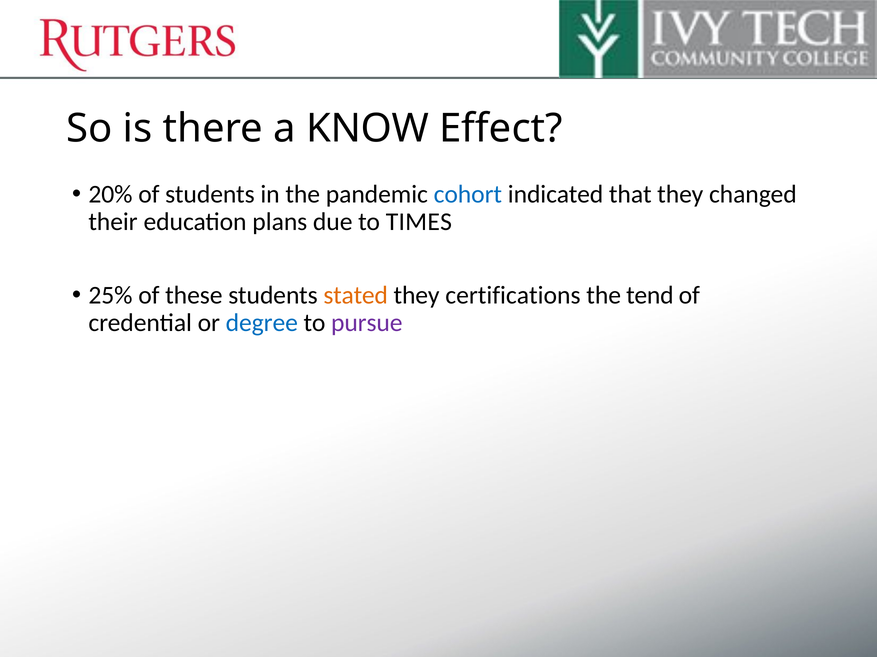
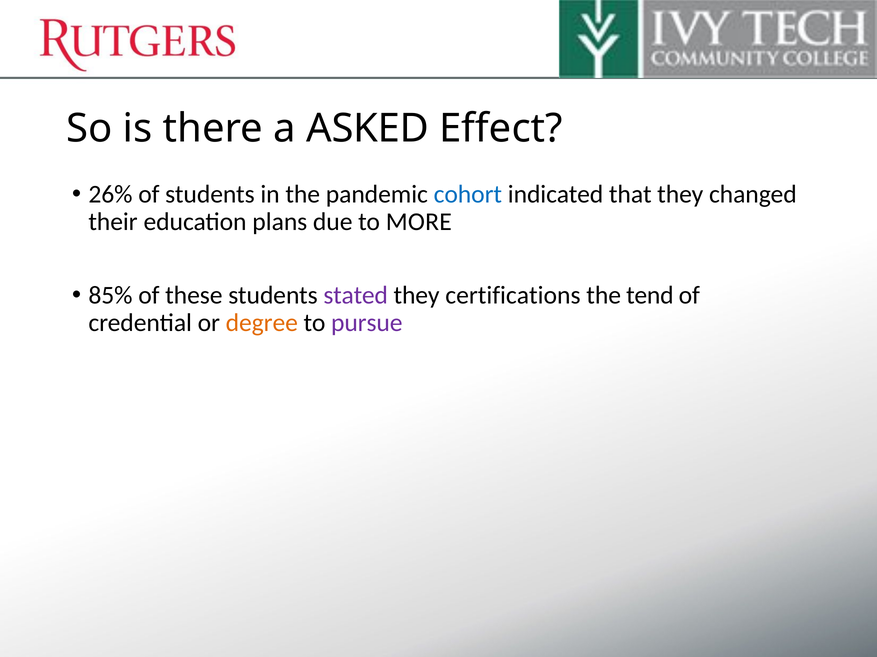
KNOW: KNOW -> ASKED (368, 129)
20%: 20% -> 26% (110, 195)
TIMES: TIMES -> MORE (419, 222)
25%: 25% -> 85% (110, 296)
stated colour: orange -> purple (356, 296)
degree colour: blue -> orange (262, 323)
